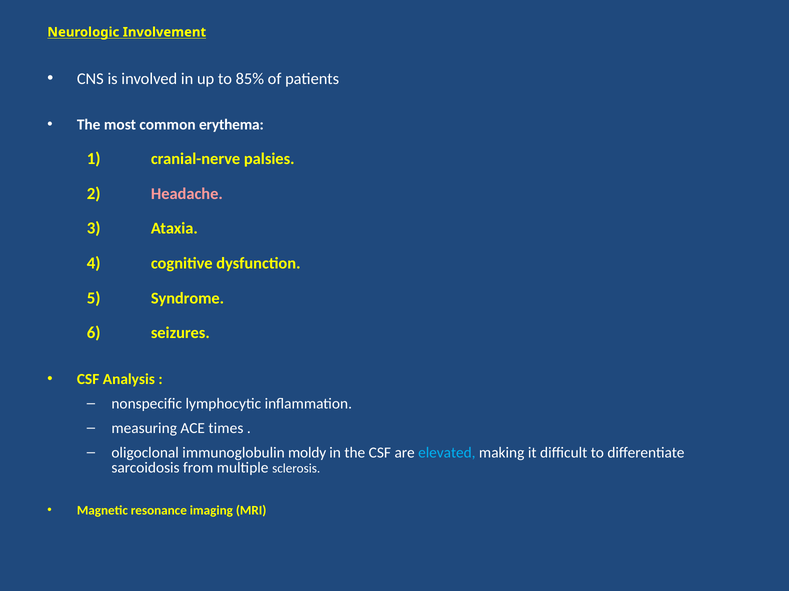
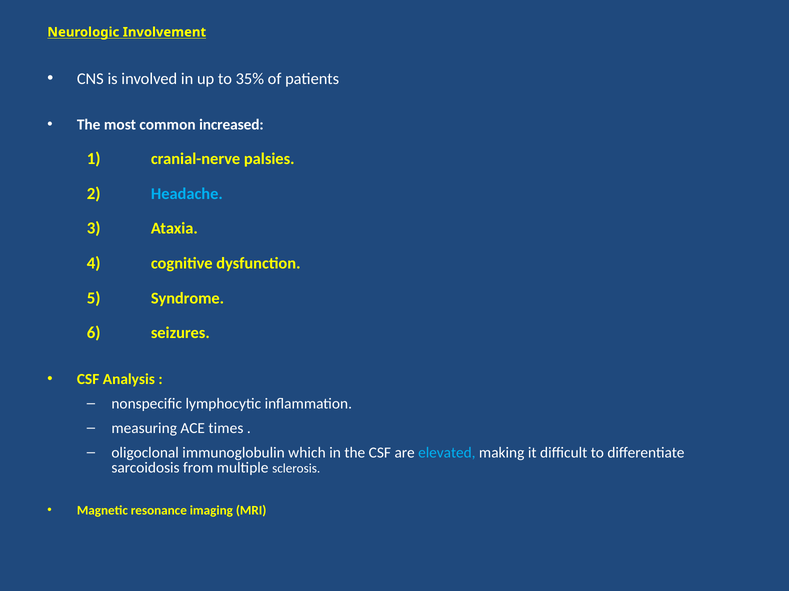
85%: 85% -> 35% (250, 79)
erythema: erythema -> increased (231, 125)
Headache colour: pink -> light blue (187, 194)
moldy: moldy -> which (307, 453)
